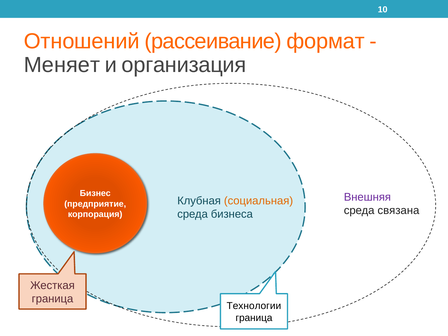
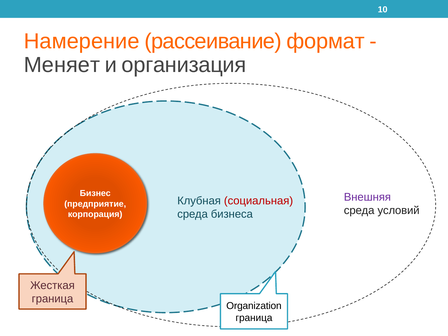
Отношений: Отношений -> Намерение (82, 41)
социальная colour: orange -> red (259, 201)
связана: связана -> условий (399, 211)
Технологии: Технологии -> Organization (254, 306)
